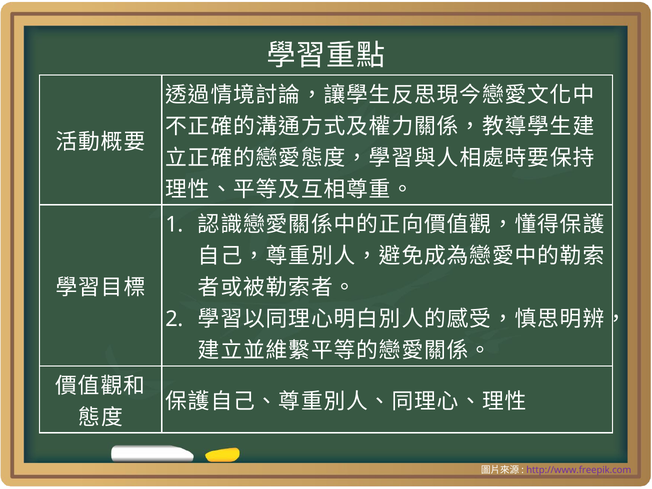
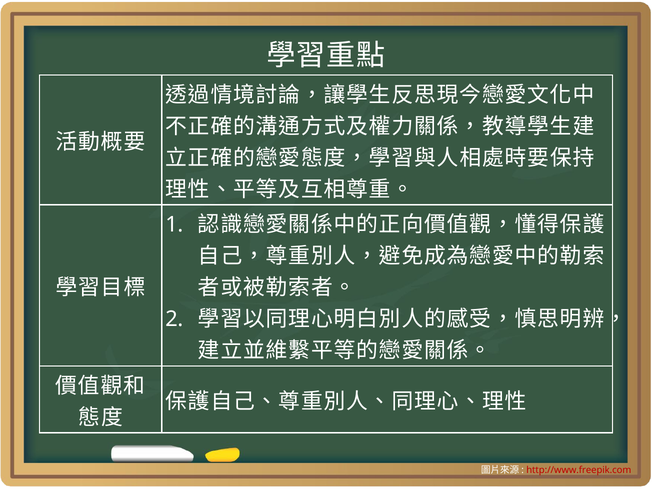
http://www.freepik.com colour: purple -> red (579, 470)
